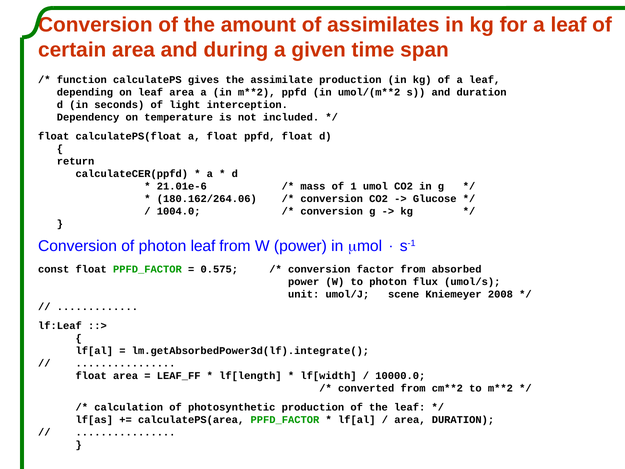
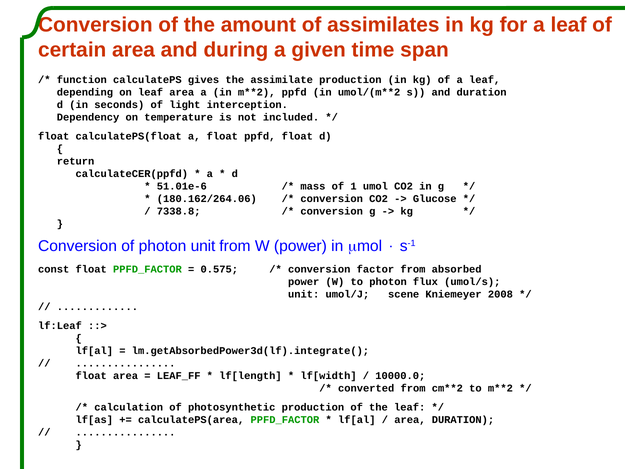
21.01e-6: 21.01e-6 -> 51.01e-6 (182, 186)
1004.0: 1004.0 -> 7338.8 (179, 211)
photon leaf: leaf -> unit (203, 246)
